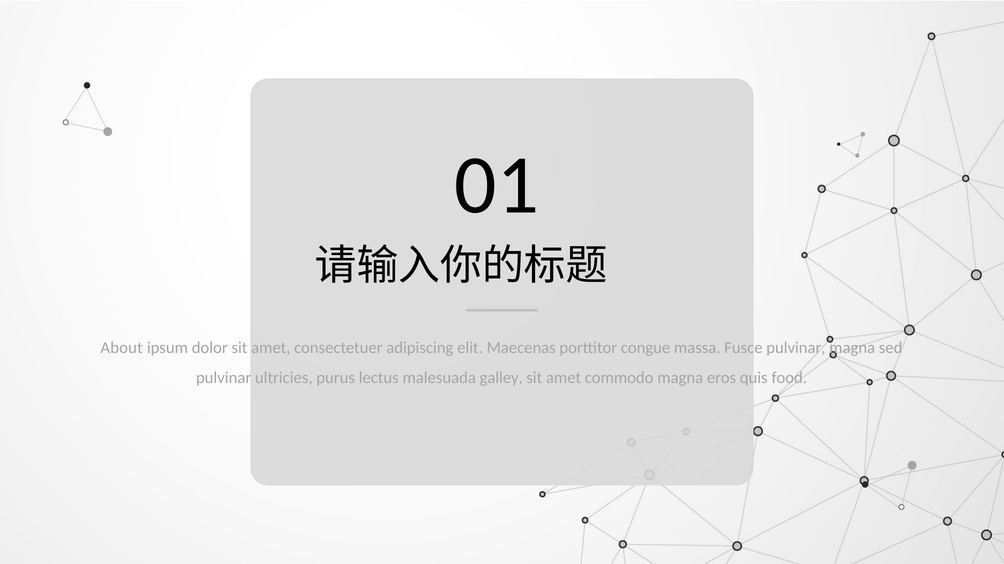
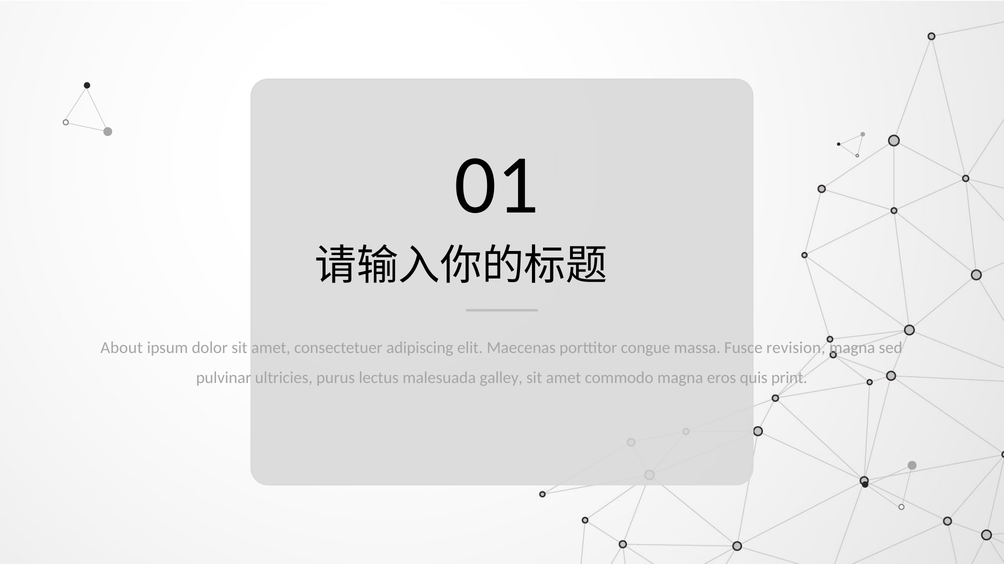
Fusce pulvinar: pulvinar -> revision (796, 348)
food: food -> print (789, 378)
